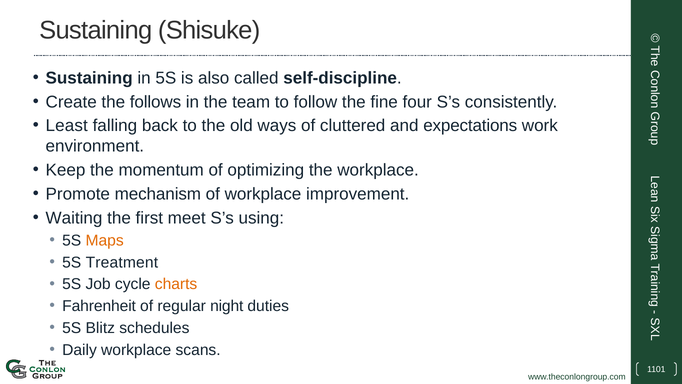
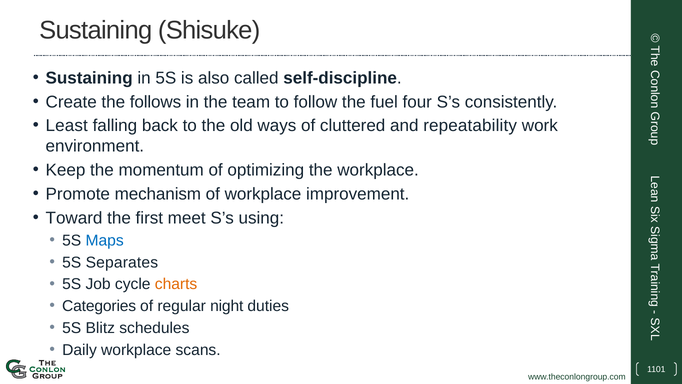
fine: fine -> fuel (384, 102)
expectations: expectations -> repeatability (470, 126)
Waiting: Waiting -> Toward (74, 218)
Maps colour: orange -> blue (105, 240)
Treatment: Treatment -> Separates (122, 262)
Fahrenheit: Fahrenheit -> Categories (99, 306)
